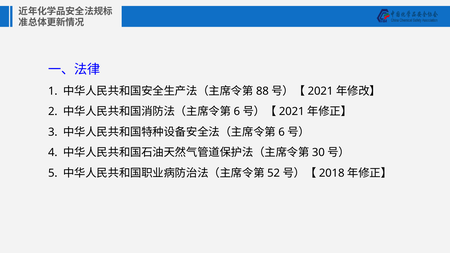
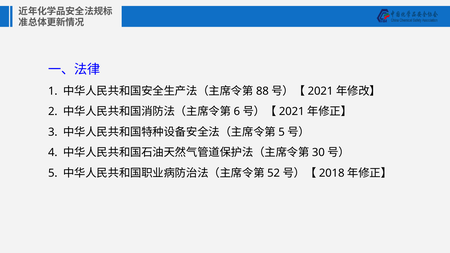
6: 6 -> 5 (282, 132)
